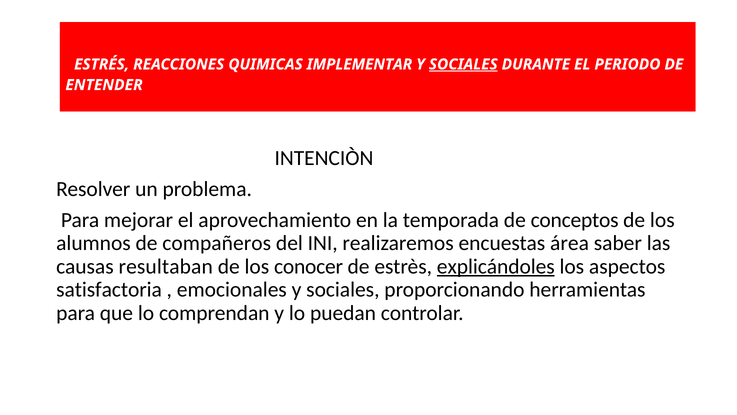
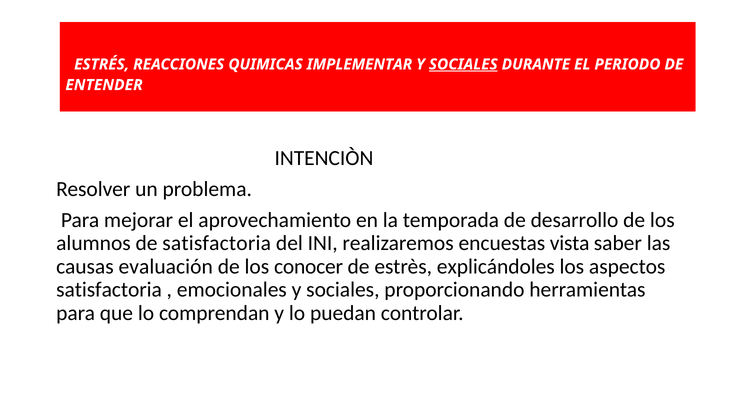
conceptos: conceptos -> desarrollo (575, 220)
de compañeros: compañeros -> satisfactoria (217, 243)
área: área -> vista (570, 243)
resultaban: resultaban -> evaluación (166, 266)
explicándoles underline: present -> none (496, 266)
